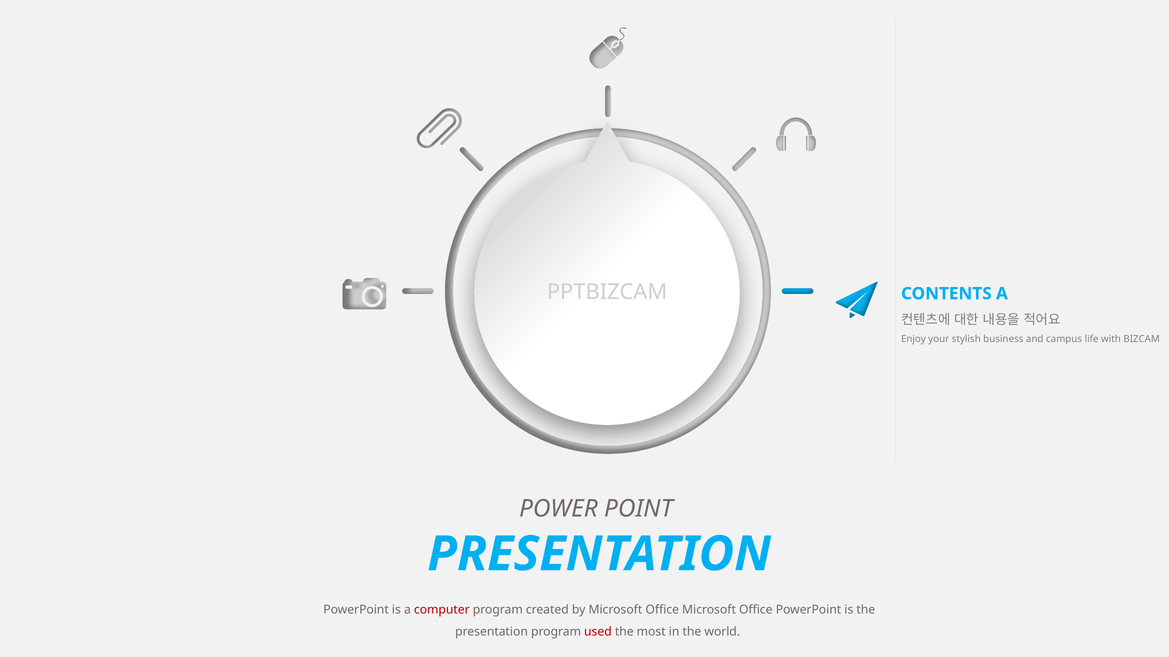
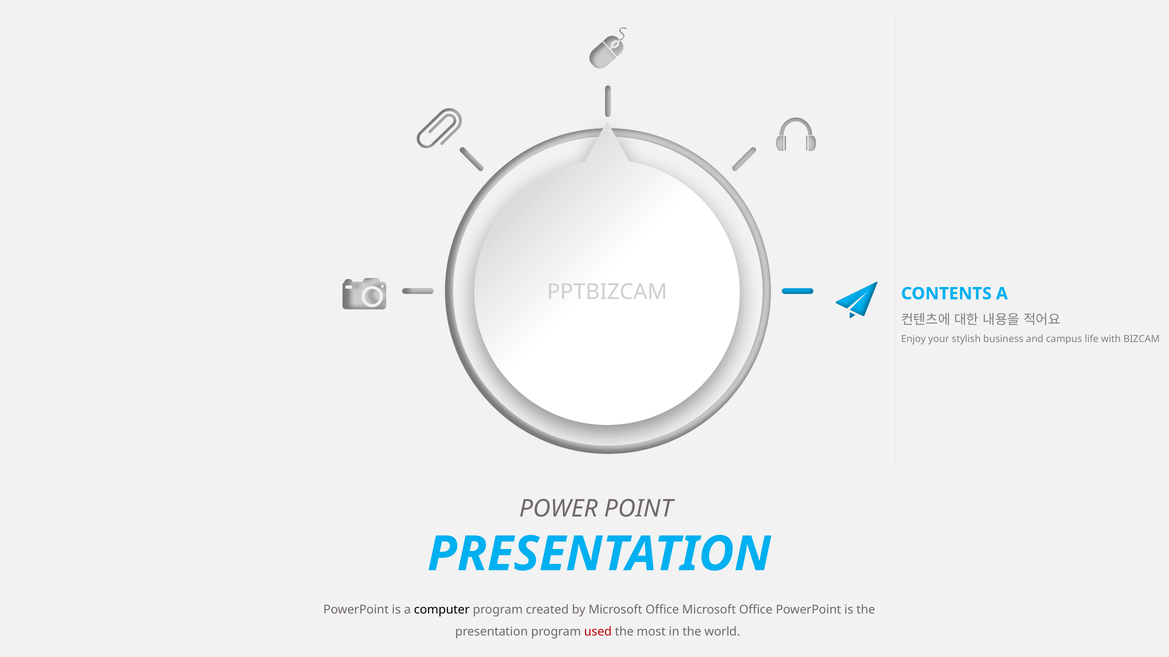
computer colour: red -> black (442, 610)
